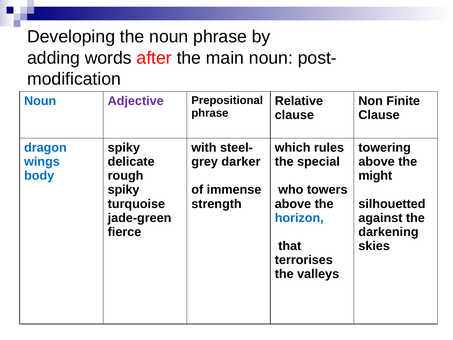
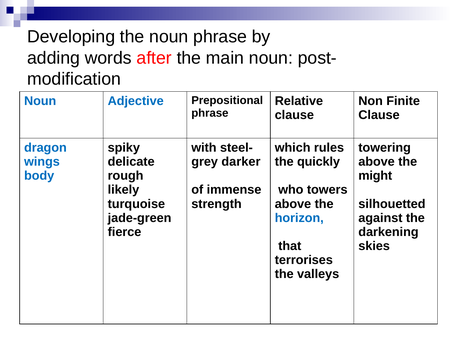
Adjective colour: purple -> blue (136, 101)
special: special -> quickly (319, 162)
spiky: spiky -> likely (123, 190)
